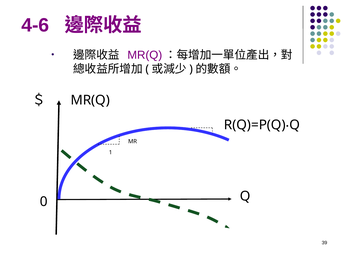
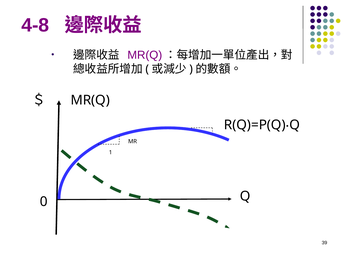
4-6: 4-6 -> 4-8 (35, 25)
